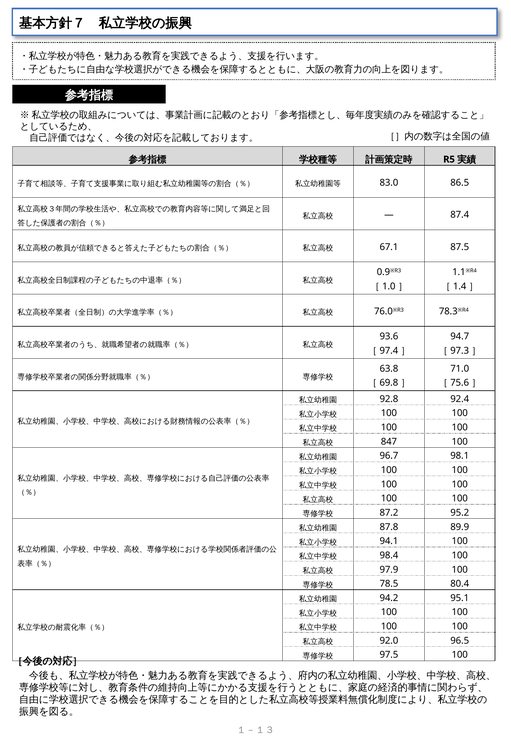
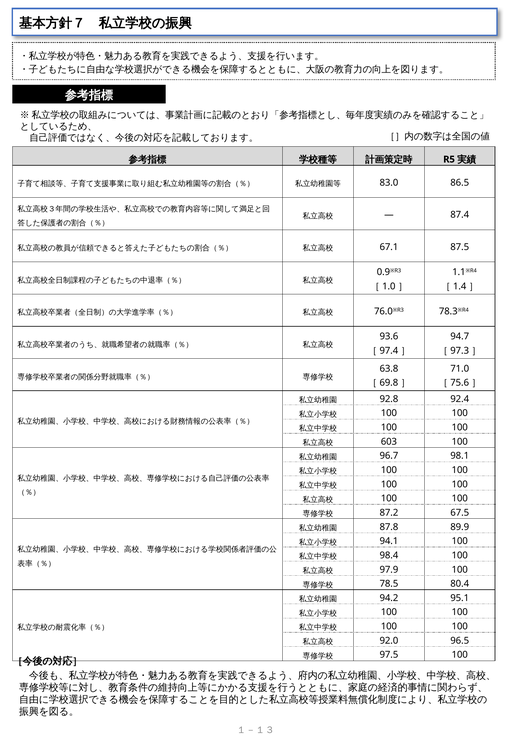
847: 847 -> 603 (389, 442)
95.2: 95.2 -> 67.5 (460, 513)
